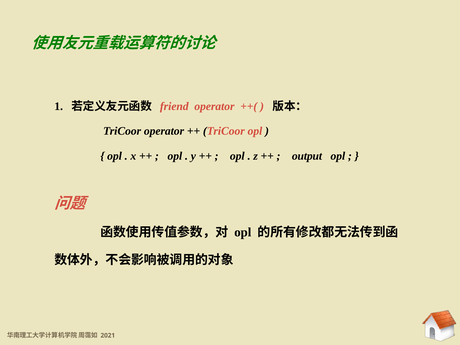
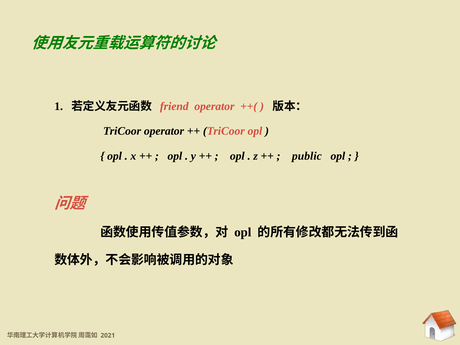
output: output -> public (307, 156)
